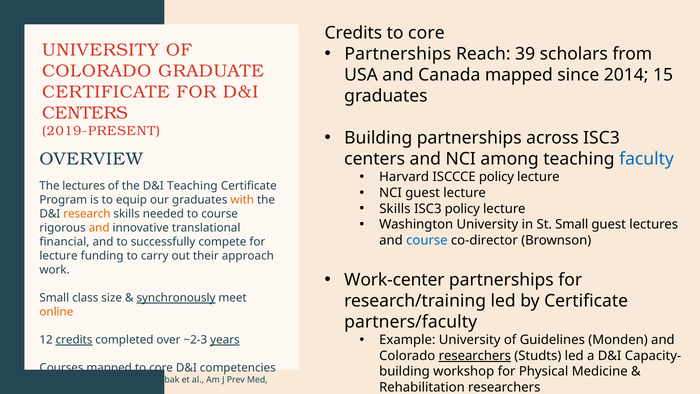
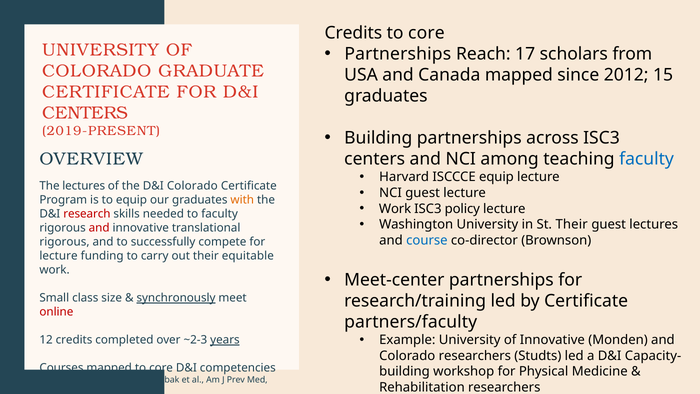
39: 39 -> 17 (525, 54)
2014: 2014 -> 2012 (626, 75)
ISCCCE policy: policy -> equip (496, 177)
D&I Teaching: Teaching -> Colorado (192, 186)
Skills: Skills -> Work (395, 209)
research colour: orange -> red (87, 214)
to course: course -> faculty (220, 214)
St Small: Small -> Their (572, 224)
and colour: orange -> red (99, 228)
financial: financial -> rigorous (64, 242)
approach: approach -> equitable (248, 256)
Work-center: Work-center -> Meet-center (394, 280)
online colour: orange -> red (56, 312)
of Guidelines: Guidelines -> Innovative (552, 340)
credits underline: present -> none (74, 340)
researchers underline: present -> none (475, 356)
